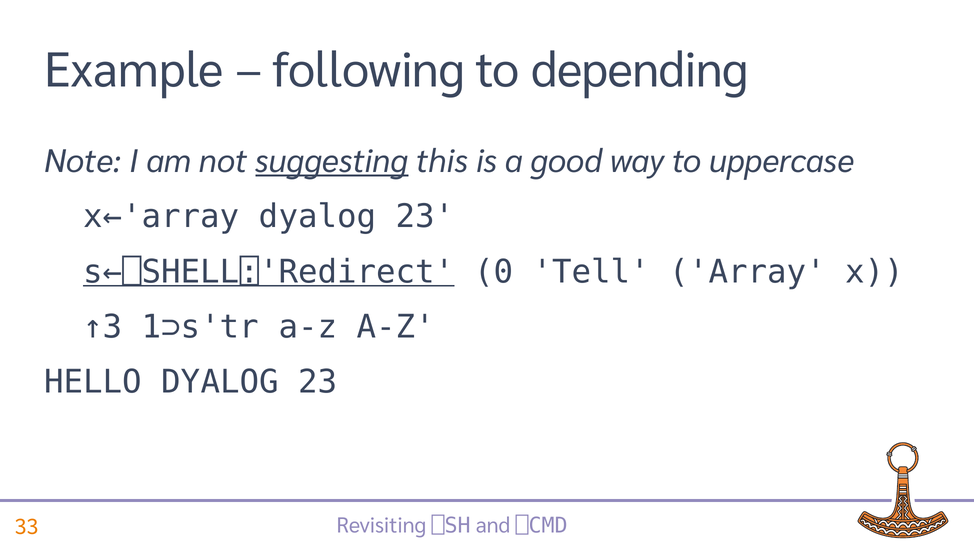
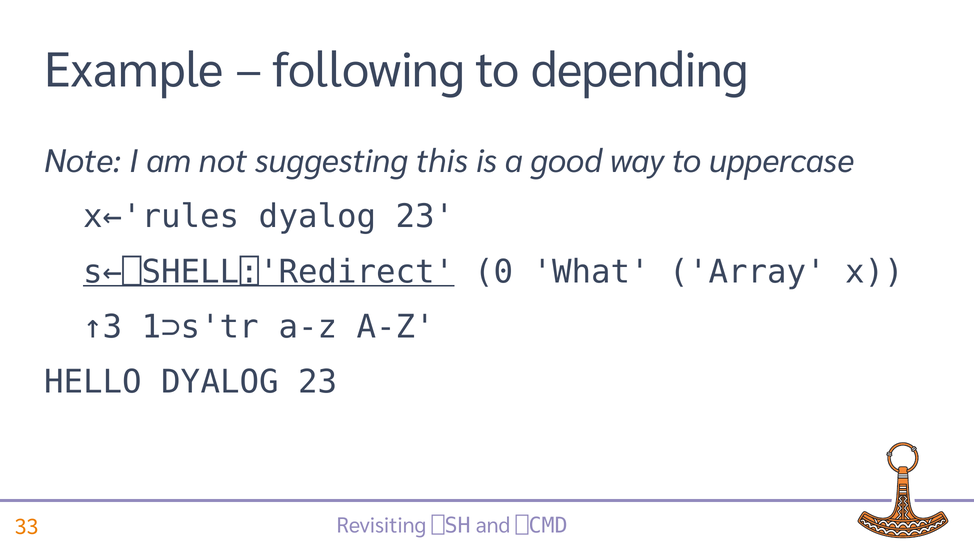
suggesting underline: present -> none (332, 161)
x←'array: x←'array -> x←'rules (161, 217)
Tell: Tell -> What (591, 272)
